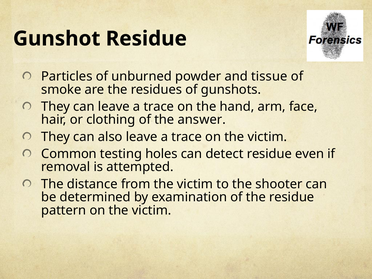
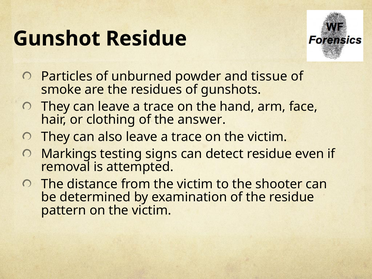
Common: Common -> Markings (69, 154)
holes: holes -> signs (161, 154)
